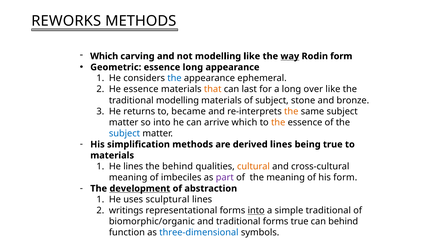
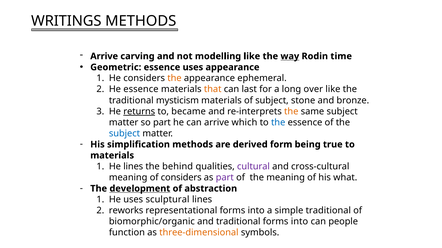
REWORKS: REWORKS -> WRITINGS (66, 21)
Which: Which -> Arrive (104, 56)
Rodin form: form -> time (341, 56)
essence long: long -> uses (193, 67)
the colour: blue -> orange (174, 78)
traditional modelling: modelling -> mysticism (177, 101)
returns underline: none -> present (139, 112)
so into: into -> part (162, 123)
the colour: orange -> blue (278, 123)
derived lines: lines -> form (281, 145)
cultural colour: orange -> purple (253, 167)
of imbeciles: imbeciles -> considers (181, 178)
his form: form -> what (345, 178)
writings: writings -> reworks (126, 211)
into underline: present -> none (256, 211)
true: true -> into (300, 222)
can behind: behind -> people (343, 222)
three-dimensional colour: blue -> orange (199, 233)
